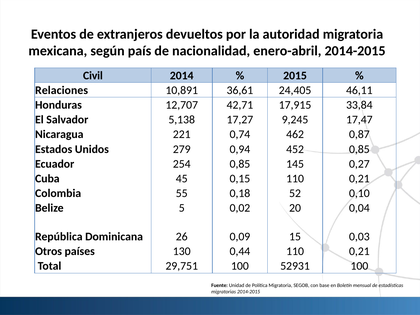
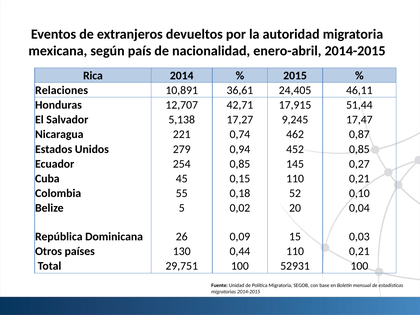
Civil: Civil -> Rica (93, 76)
33,84: 33,84 -> 51,44 (359, 105)
